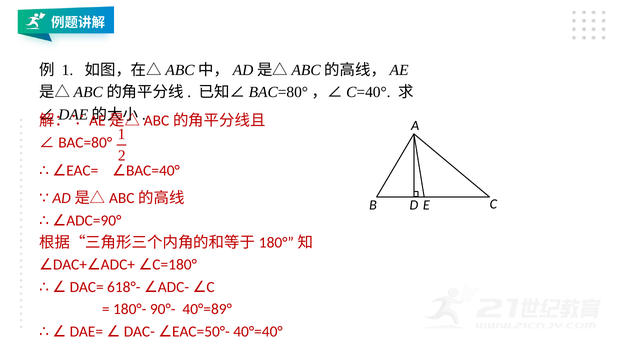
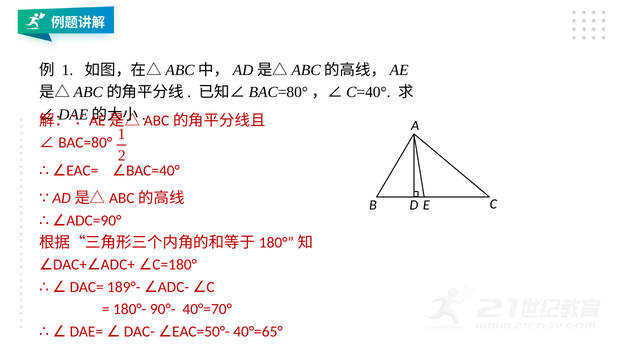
618°-: 618°- -> 189°- (124, 287)
40°=89°: 40°=89° -> 40°=70° (207, 309)
40°=40°: 40°=40° -> 40°=65° (258, 332)
